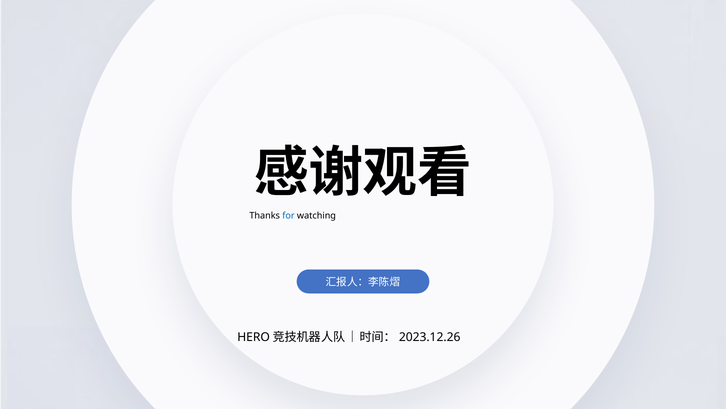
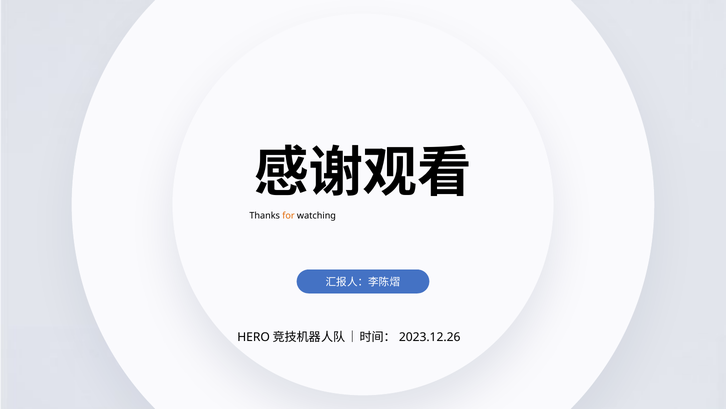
for colour: blue -> orange (288, 216)
